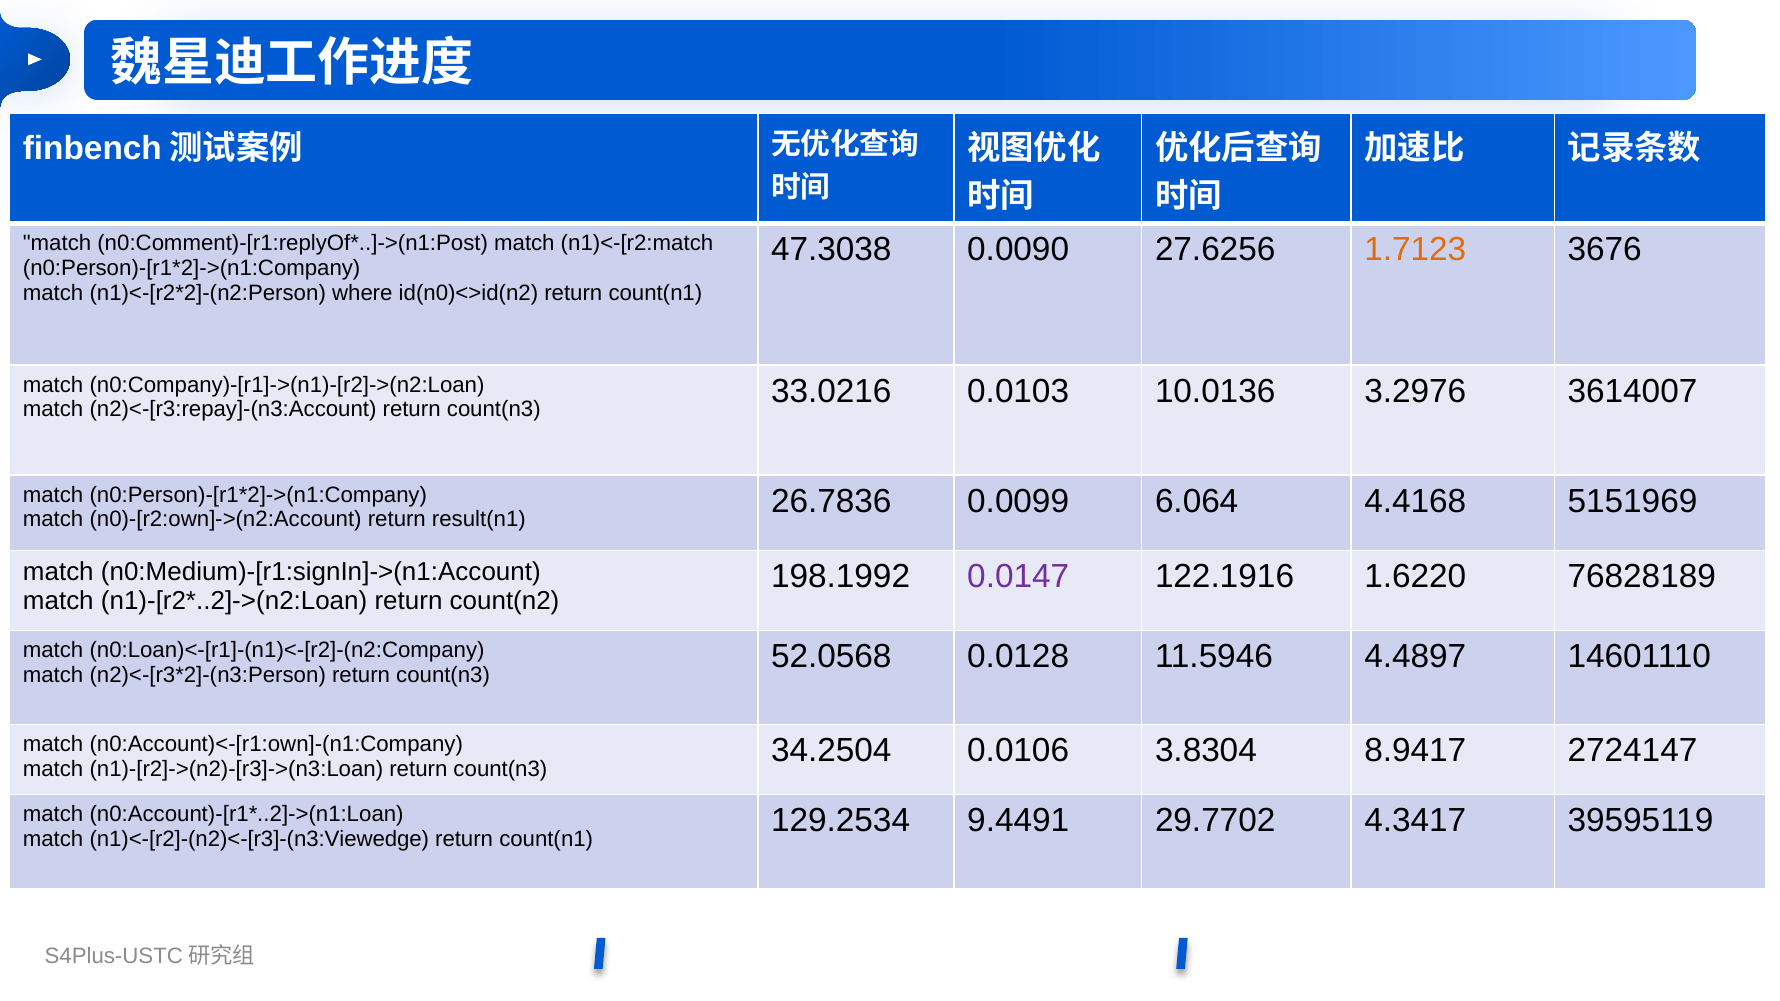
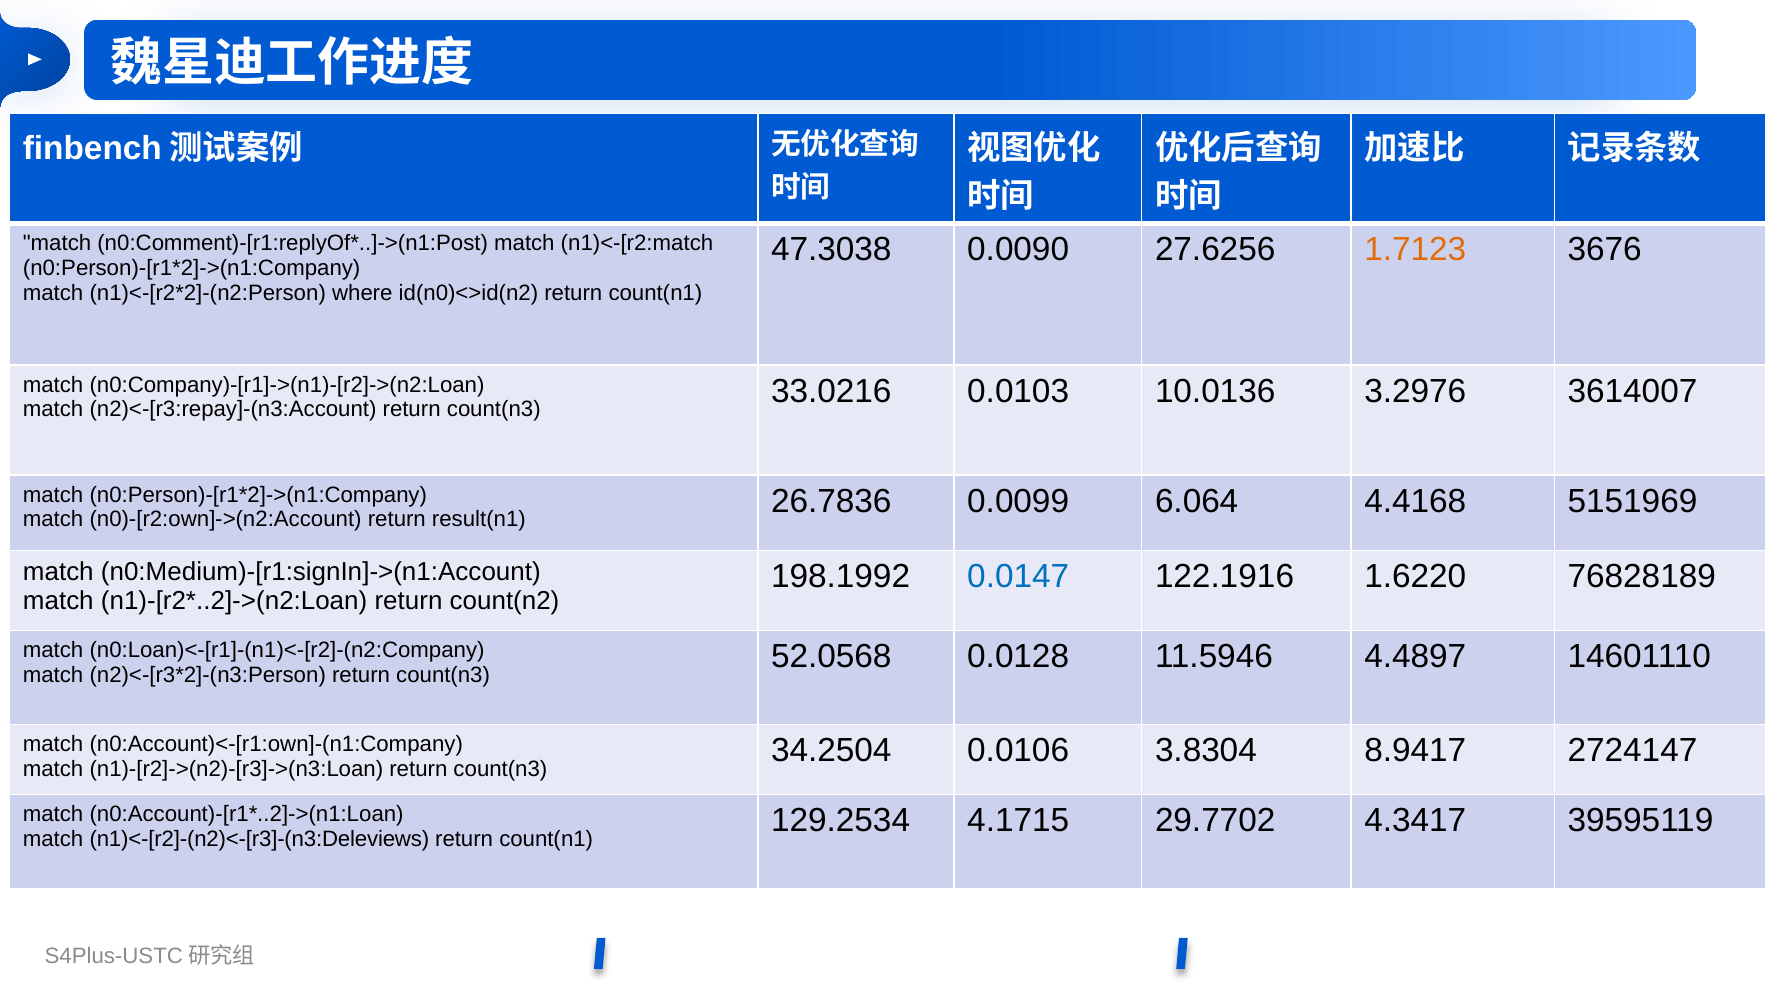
0.0147 colour: purple -> blue (1018, 576)
9.4491: 9.4491 -> 4.1715 (1018, 821)
n1)<-[r2]-(n2)<-[r3]-(n3:Viewedge: n1)<-[r2]-(n2)<-[r3]-(n3:Viewedge -> n1)<-[r2]-(n2)<-[r3]-(n3:Deleviews (259, 839)
